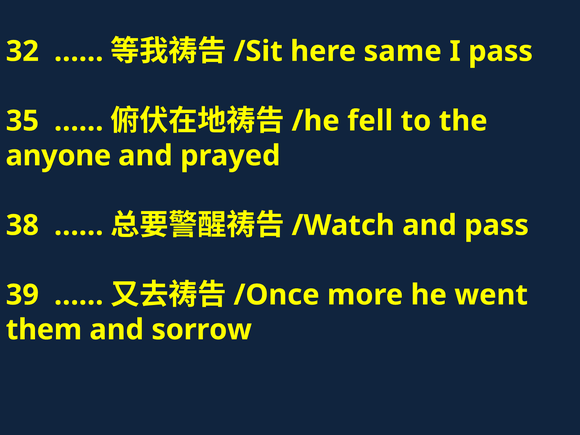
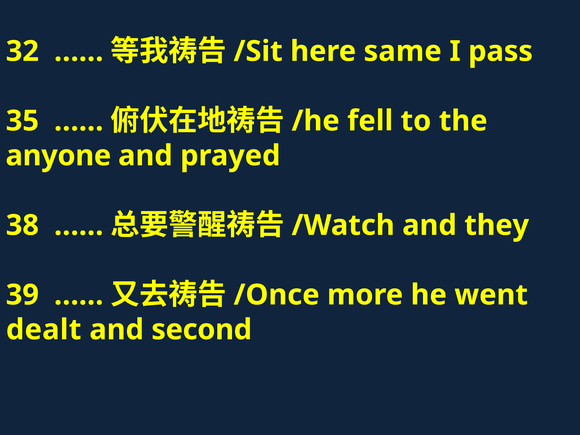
and pass: pass -> they (497, 225)
them: them -> dealt (44, 330)
sorrow: sorrow -> second (202, 330)
